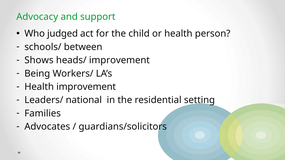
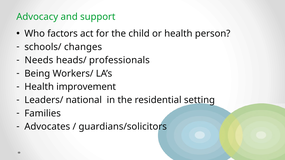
judged: judged -> factors (63, 34)
between: between -> changes (83, 47)
Shows: Shows -> Needs (39, 60)
heads/ improvement: improvement -> professionals (119, 60)
